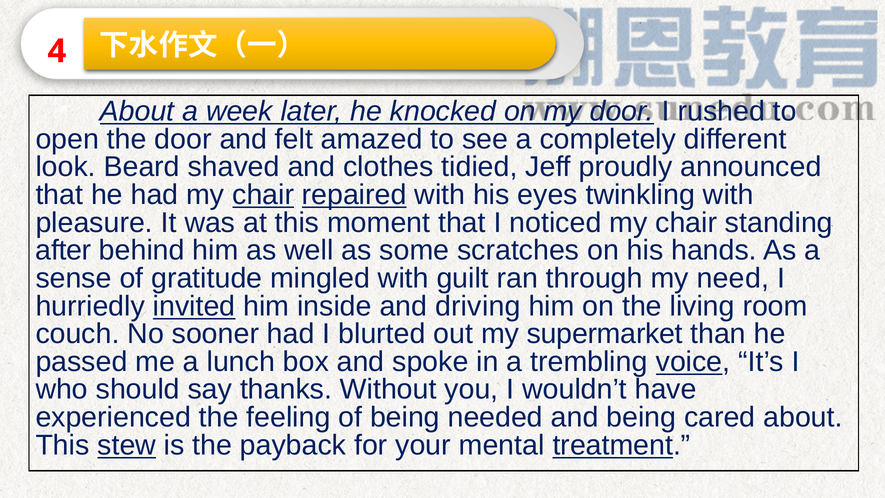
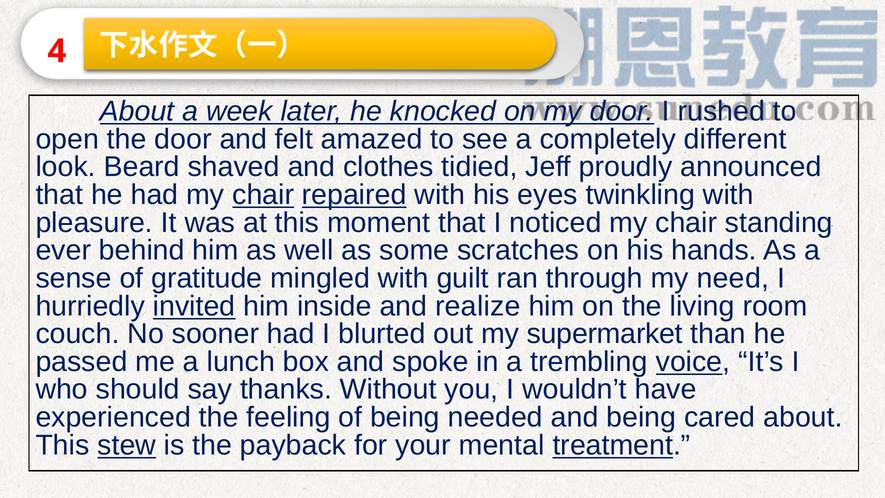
after: after -> ever (63, 250)
driving: driving -> realize (478, 306)
